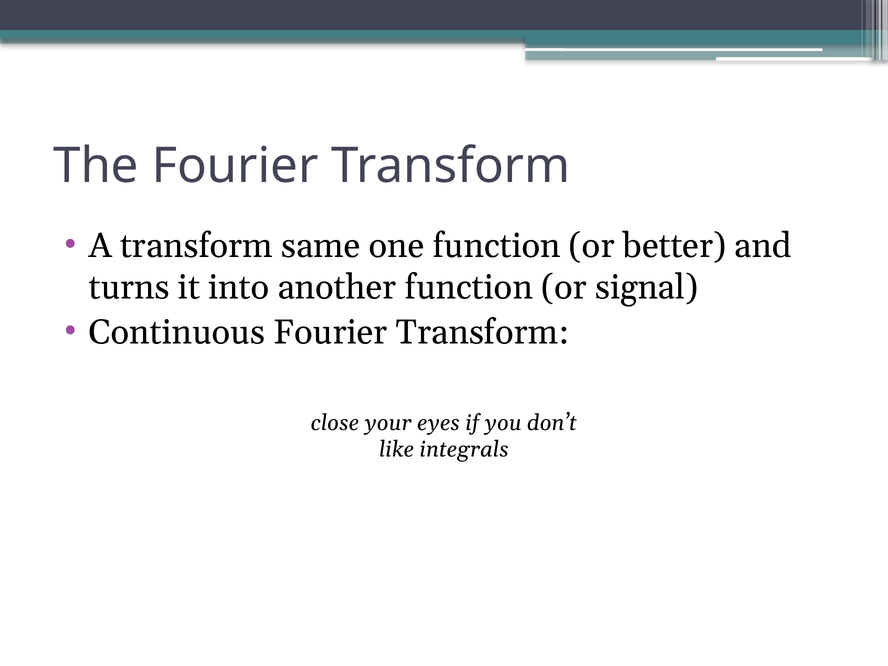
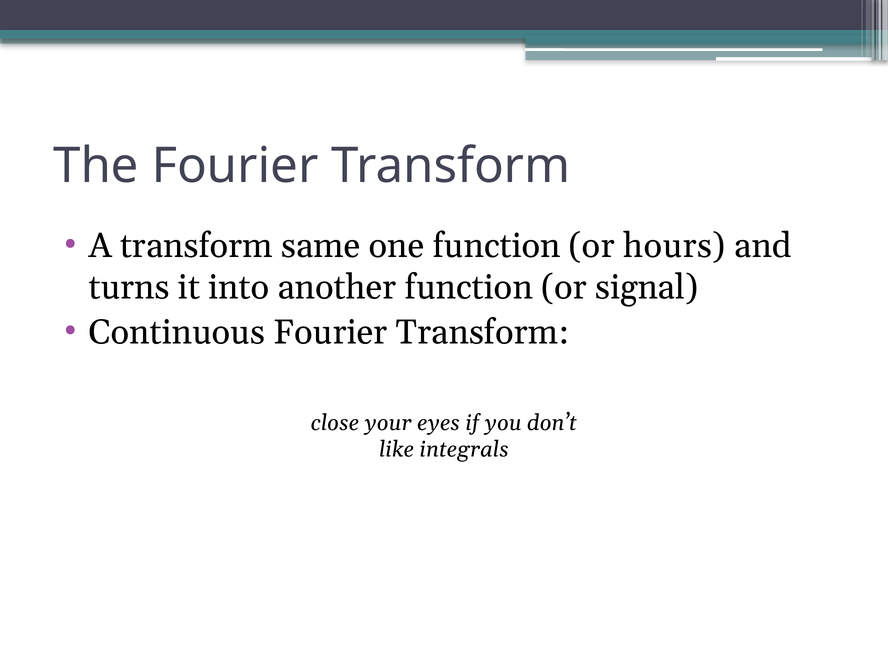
better: better -> hours (674, 246)
